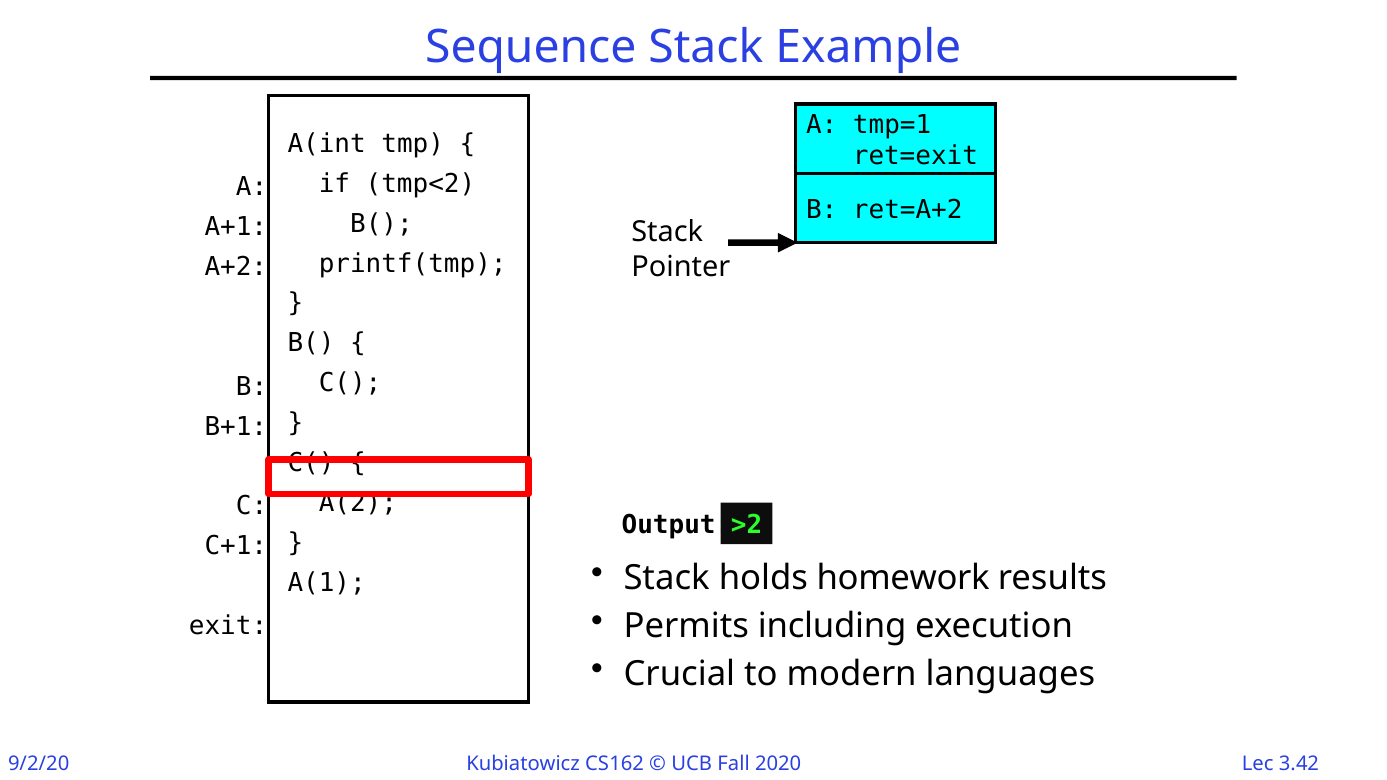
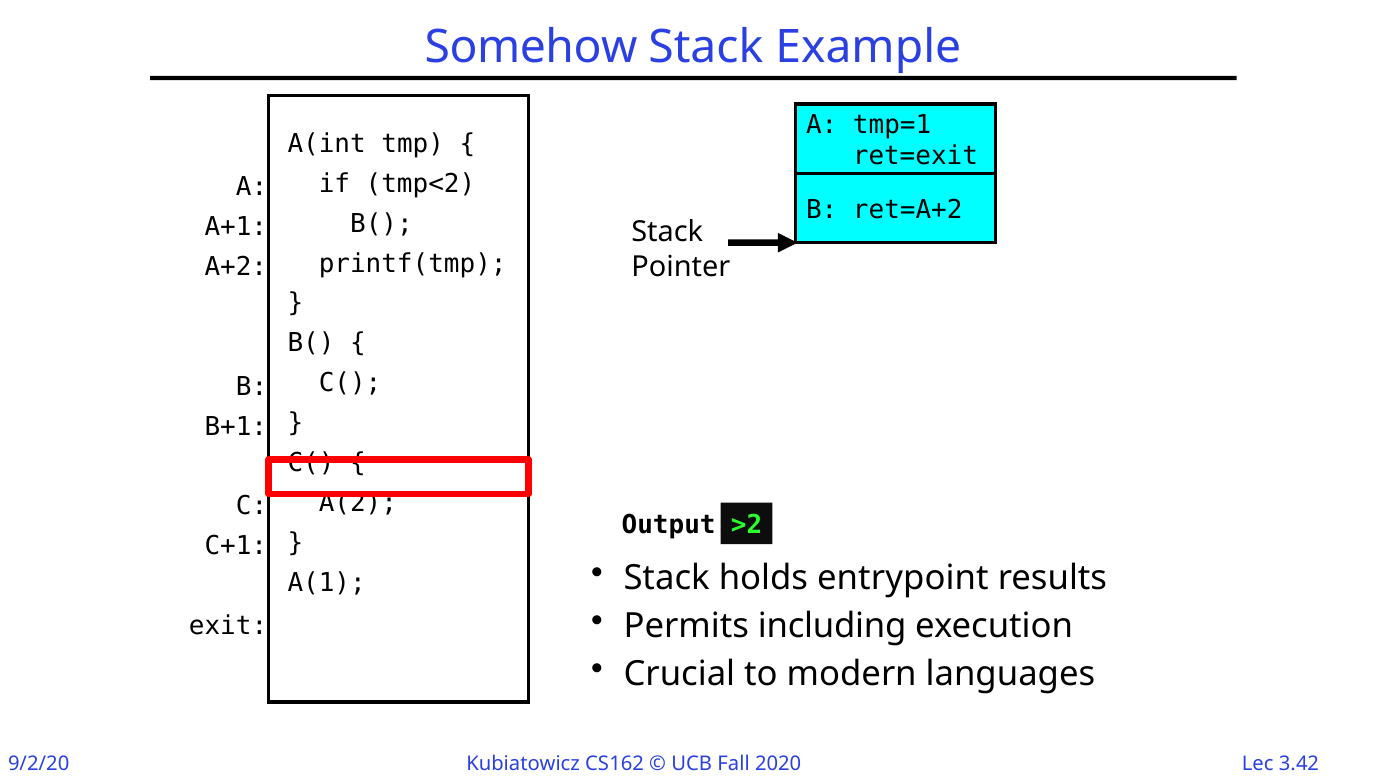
Sequence: Sequence -> Somehow (531, 47)
homework: homework -> entrypoint (903, 578)
